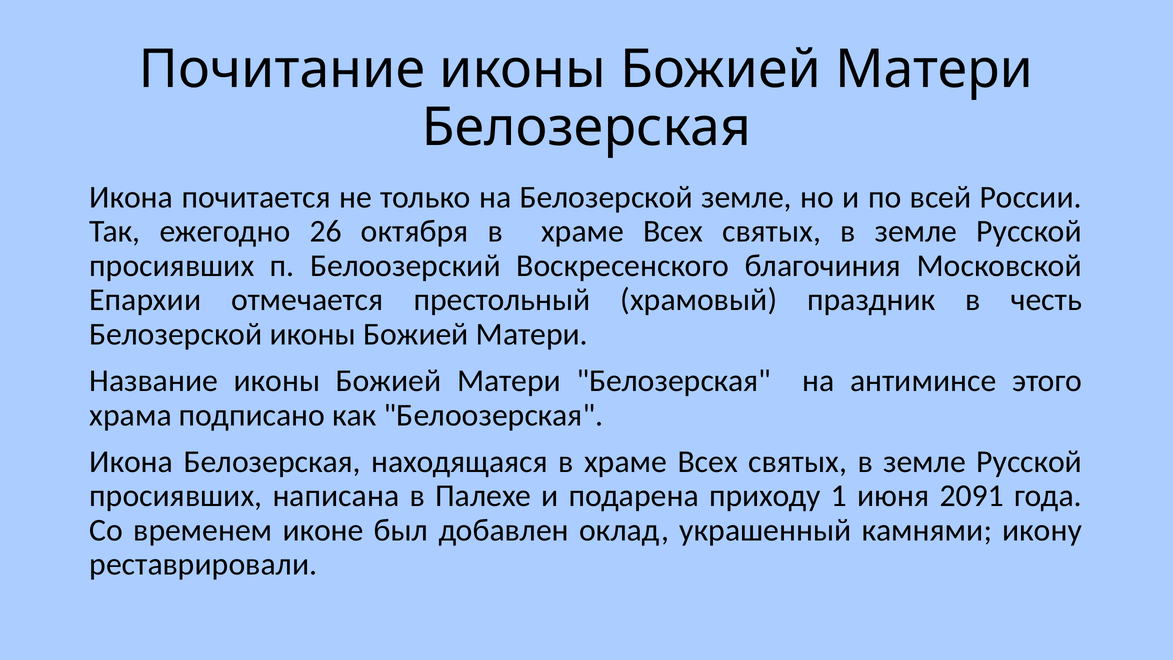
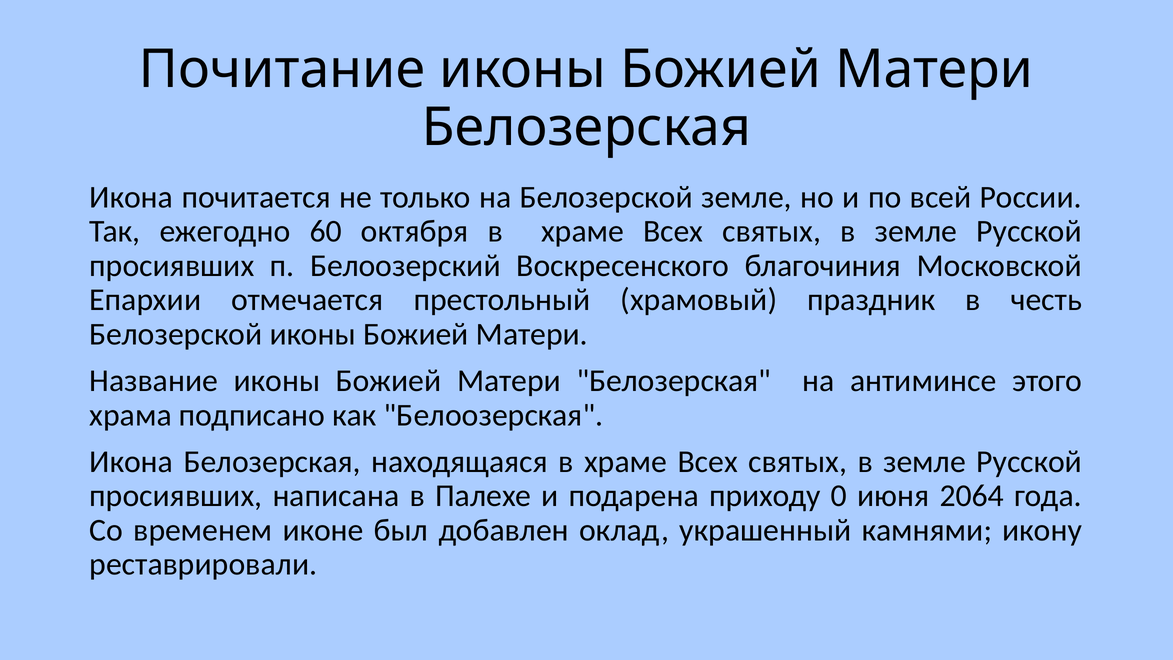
26: 26 -> 60 (326, 231)
1: 1 -> 0 (839, 496)
2091: 2091 -> 2064 (972, 496)
